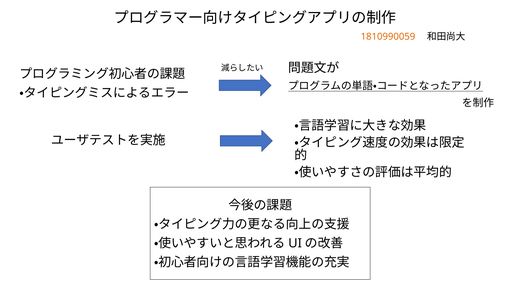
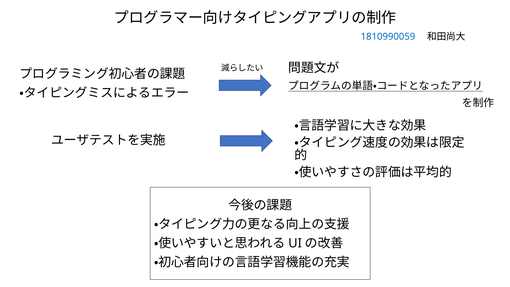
1810990059 colour: orange -> blue (388, 37)
